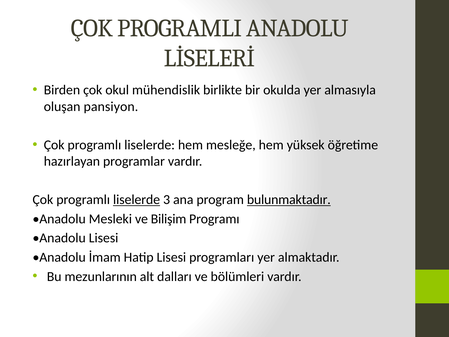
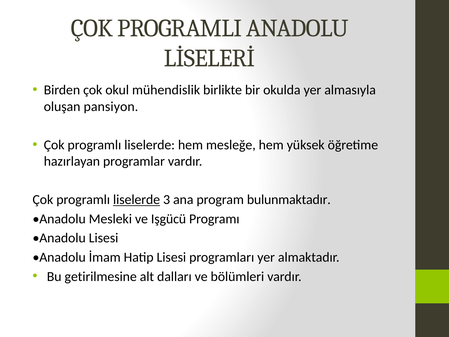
bulunmaktadır underline: present -> none (289, 200)
Bilişim: Bilişim -> Işgücü (169, 219)
mezunlarının: mezunlarının -> getirilmesine (101, 276)
